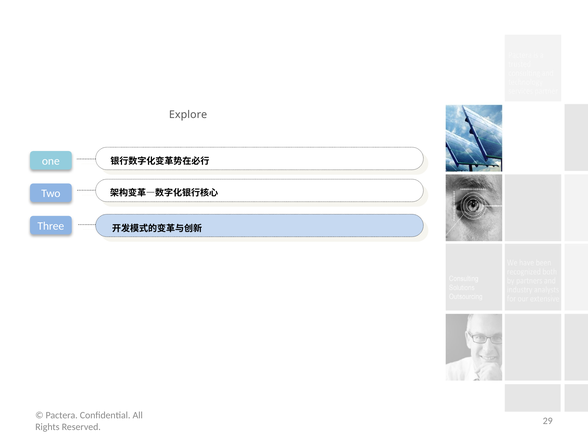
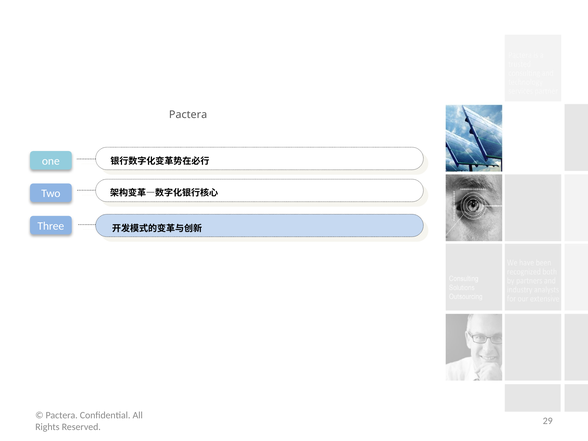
Explore: Explore -> Pactera (188, 115)
